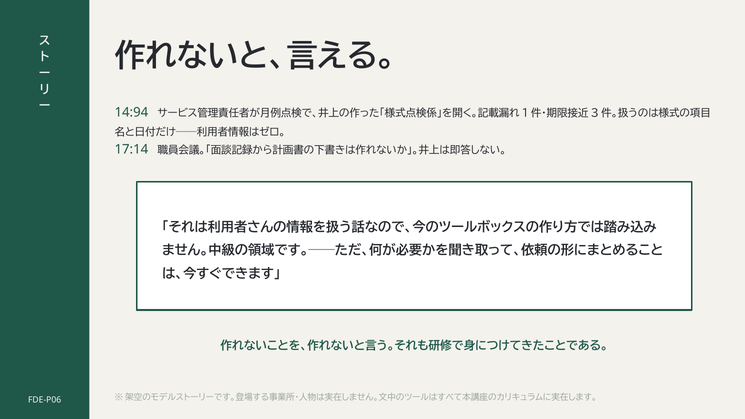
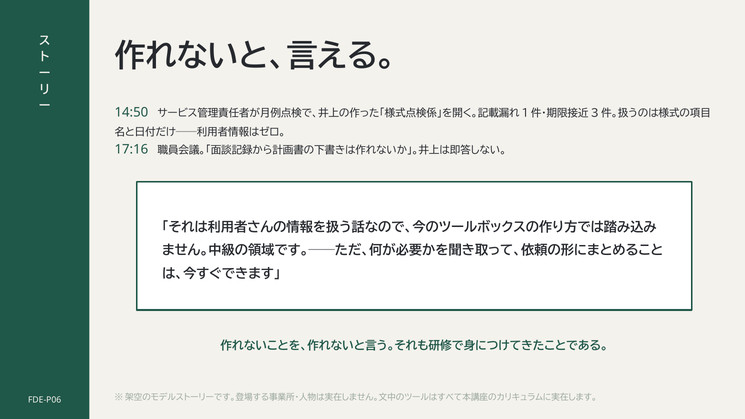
14:94: 14:94 -> 14:50 (131, 112)
17:14: 17:14 -> 17:16 (131, 149)
